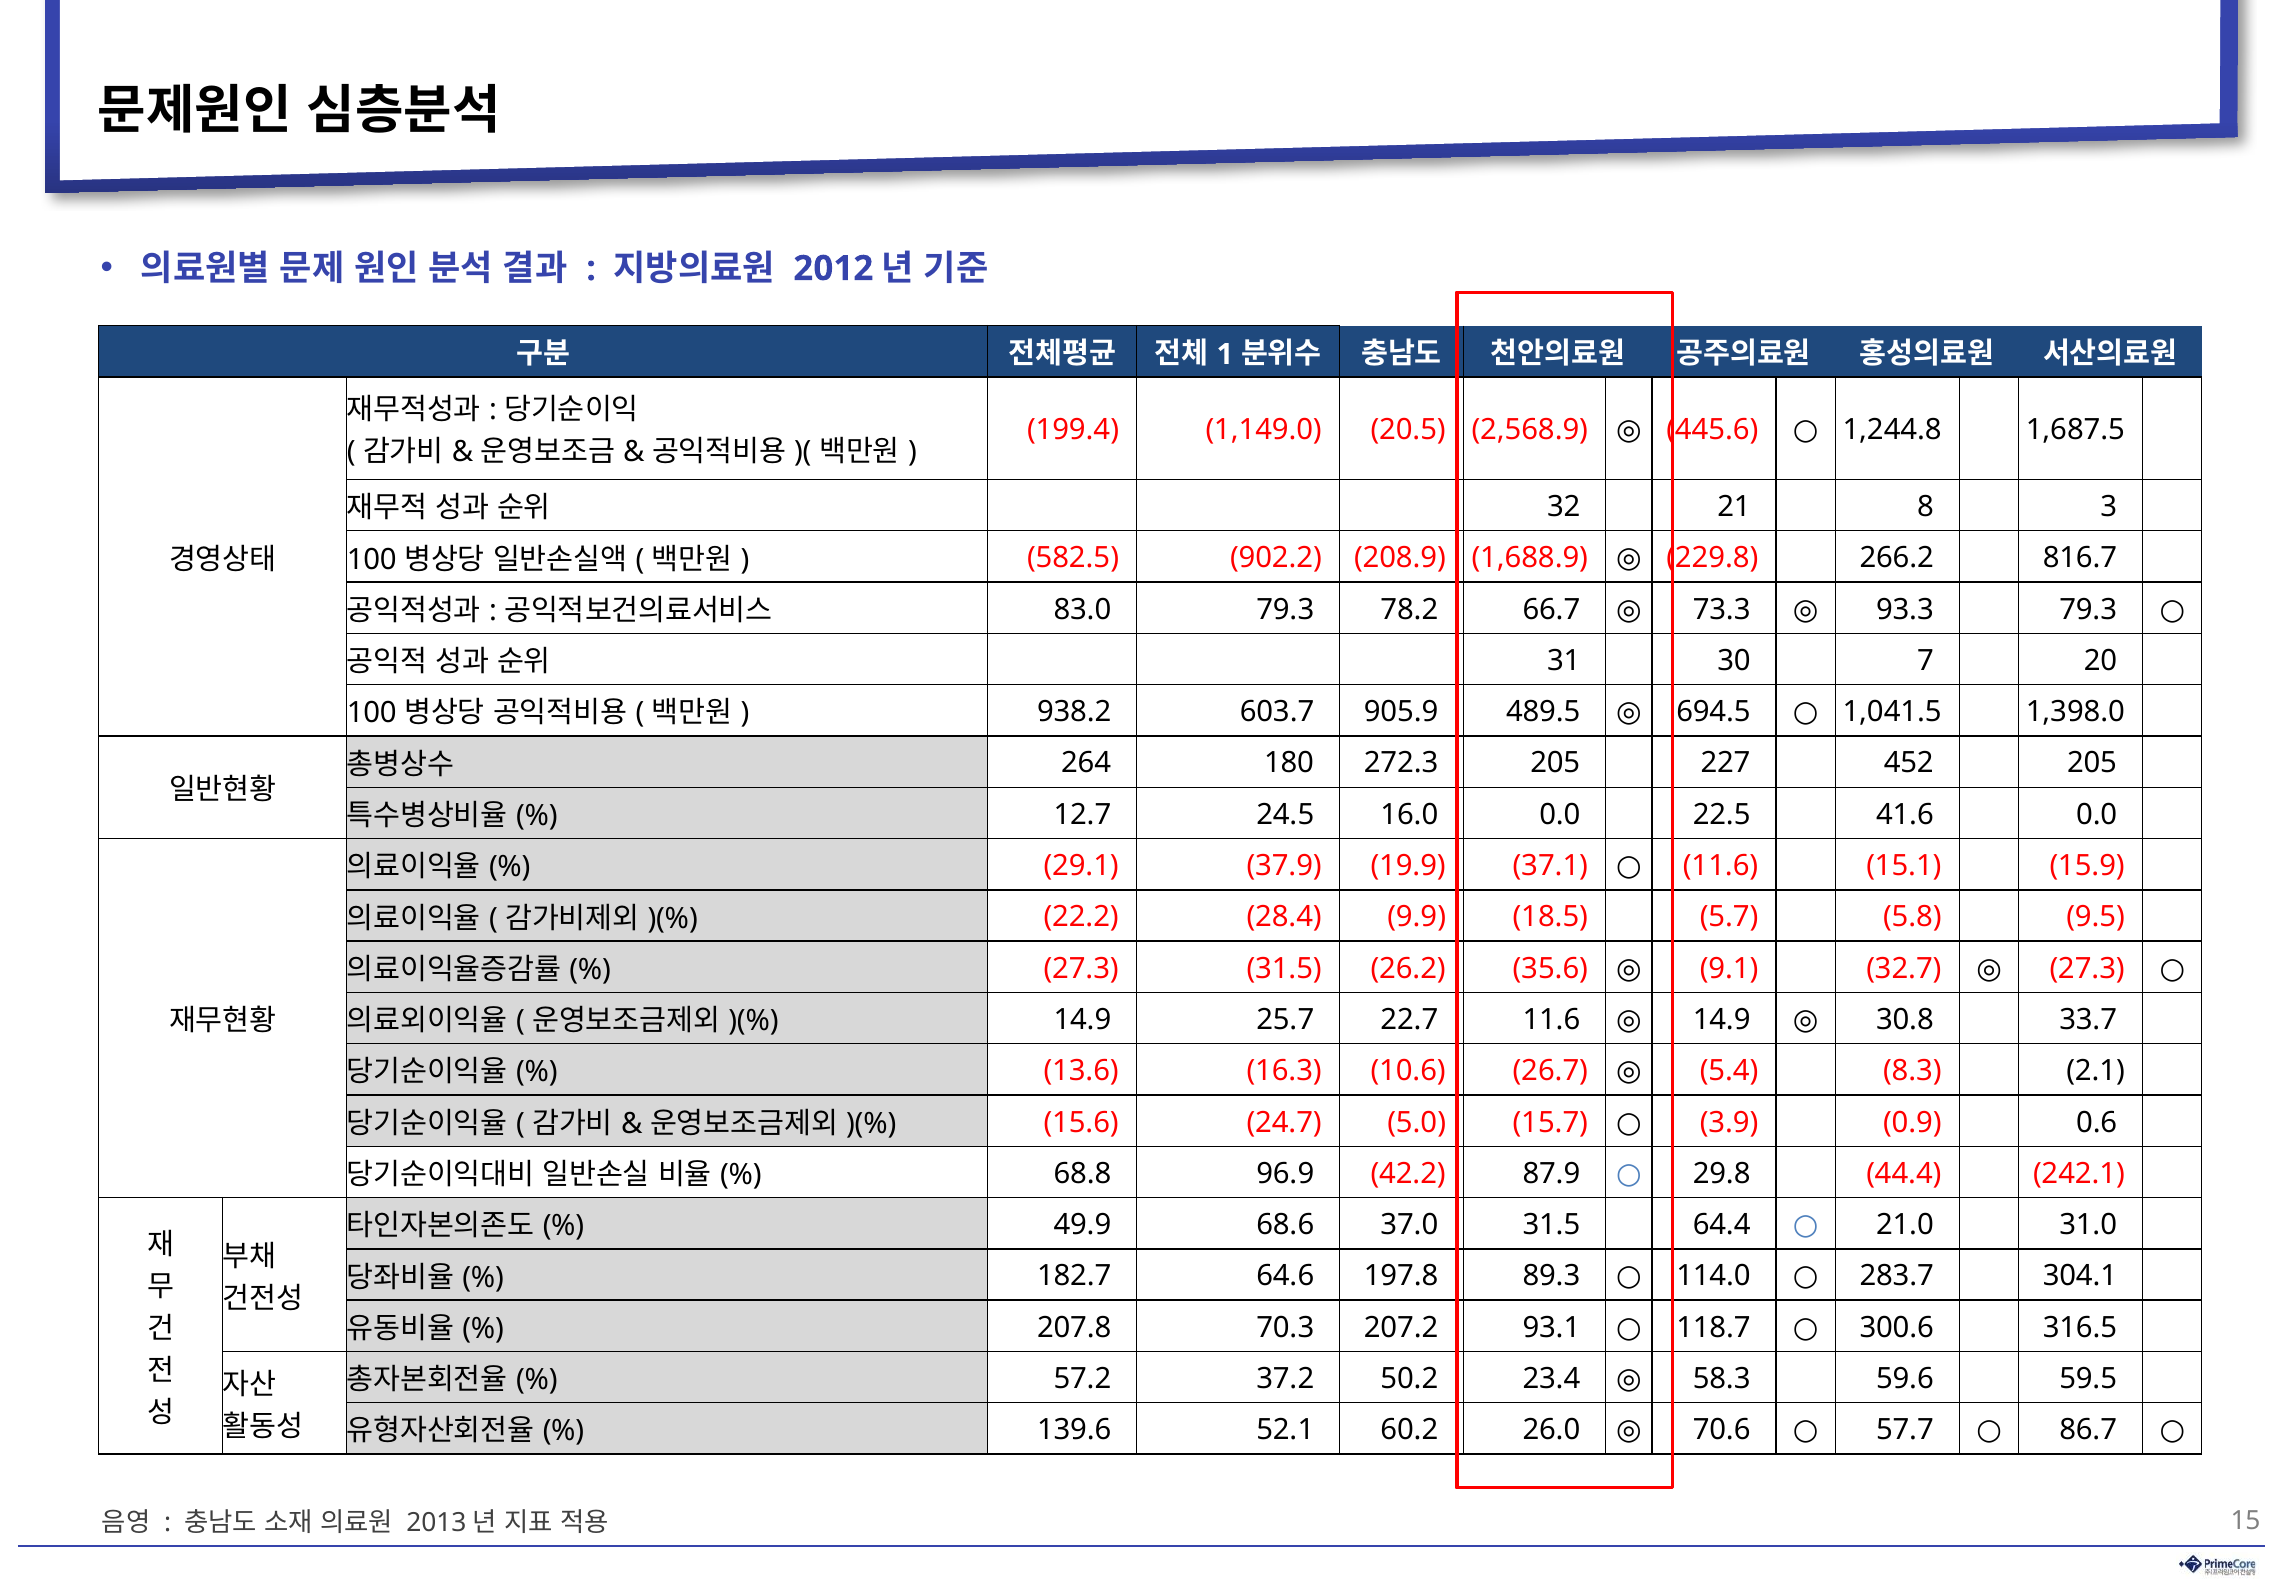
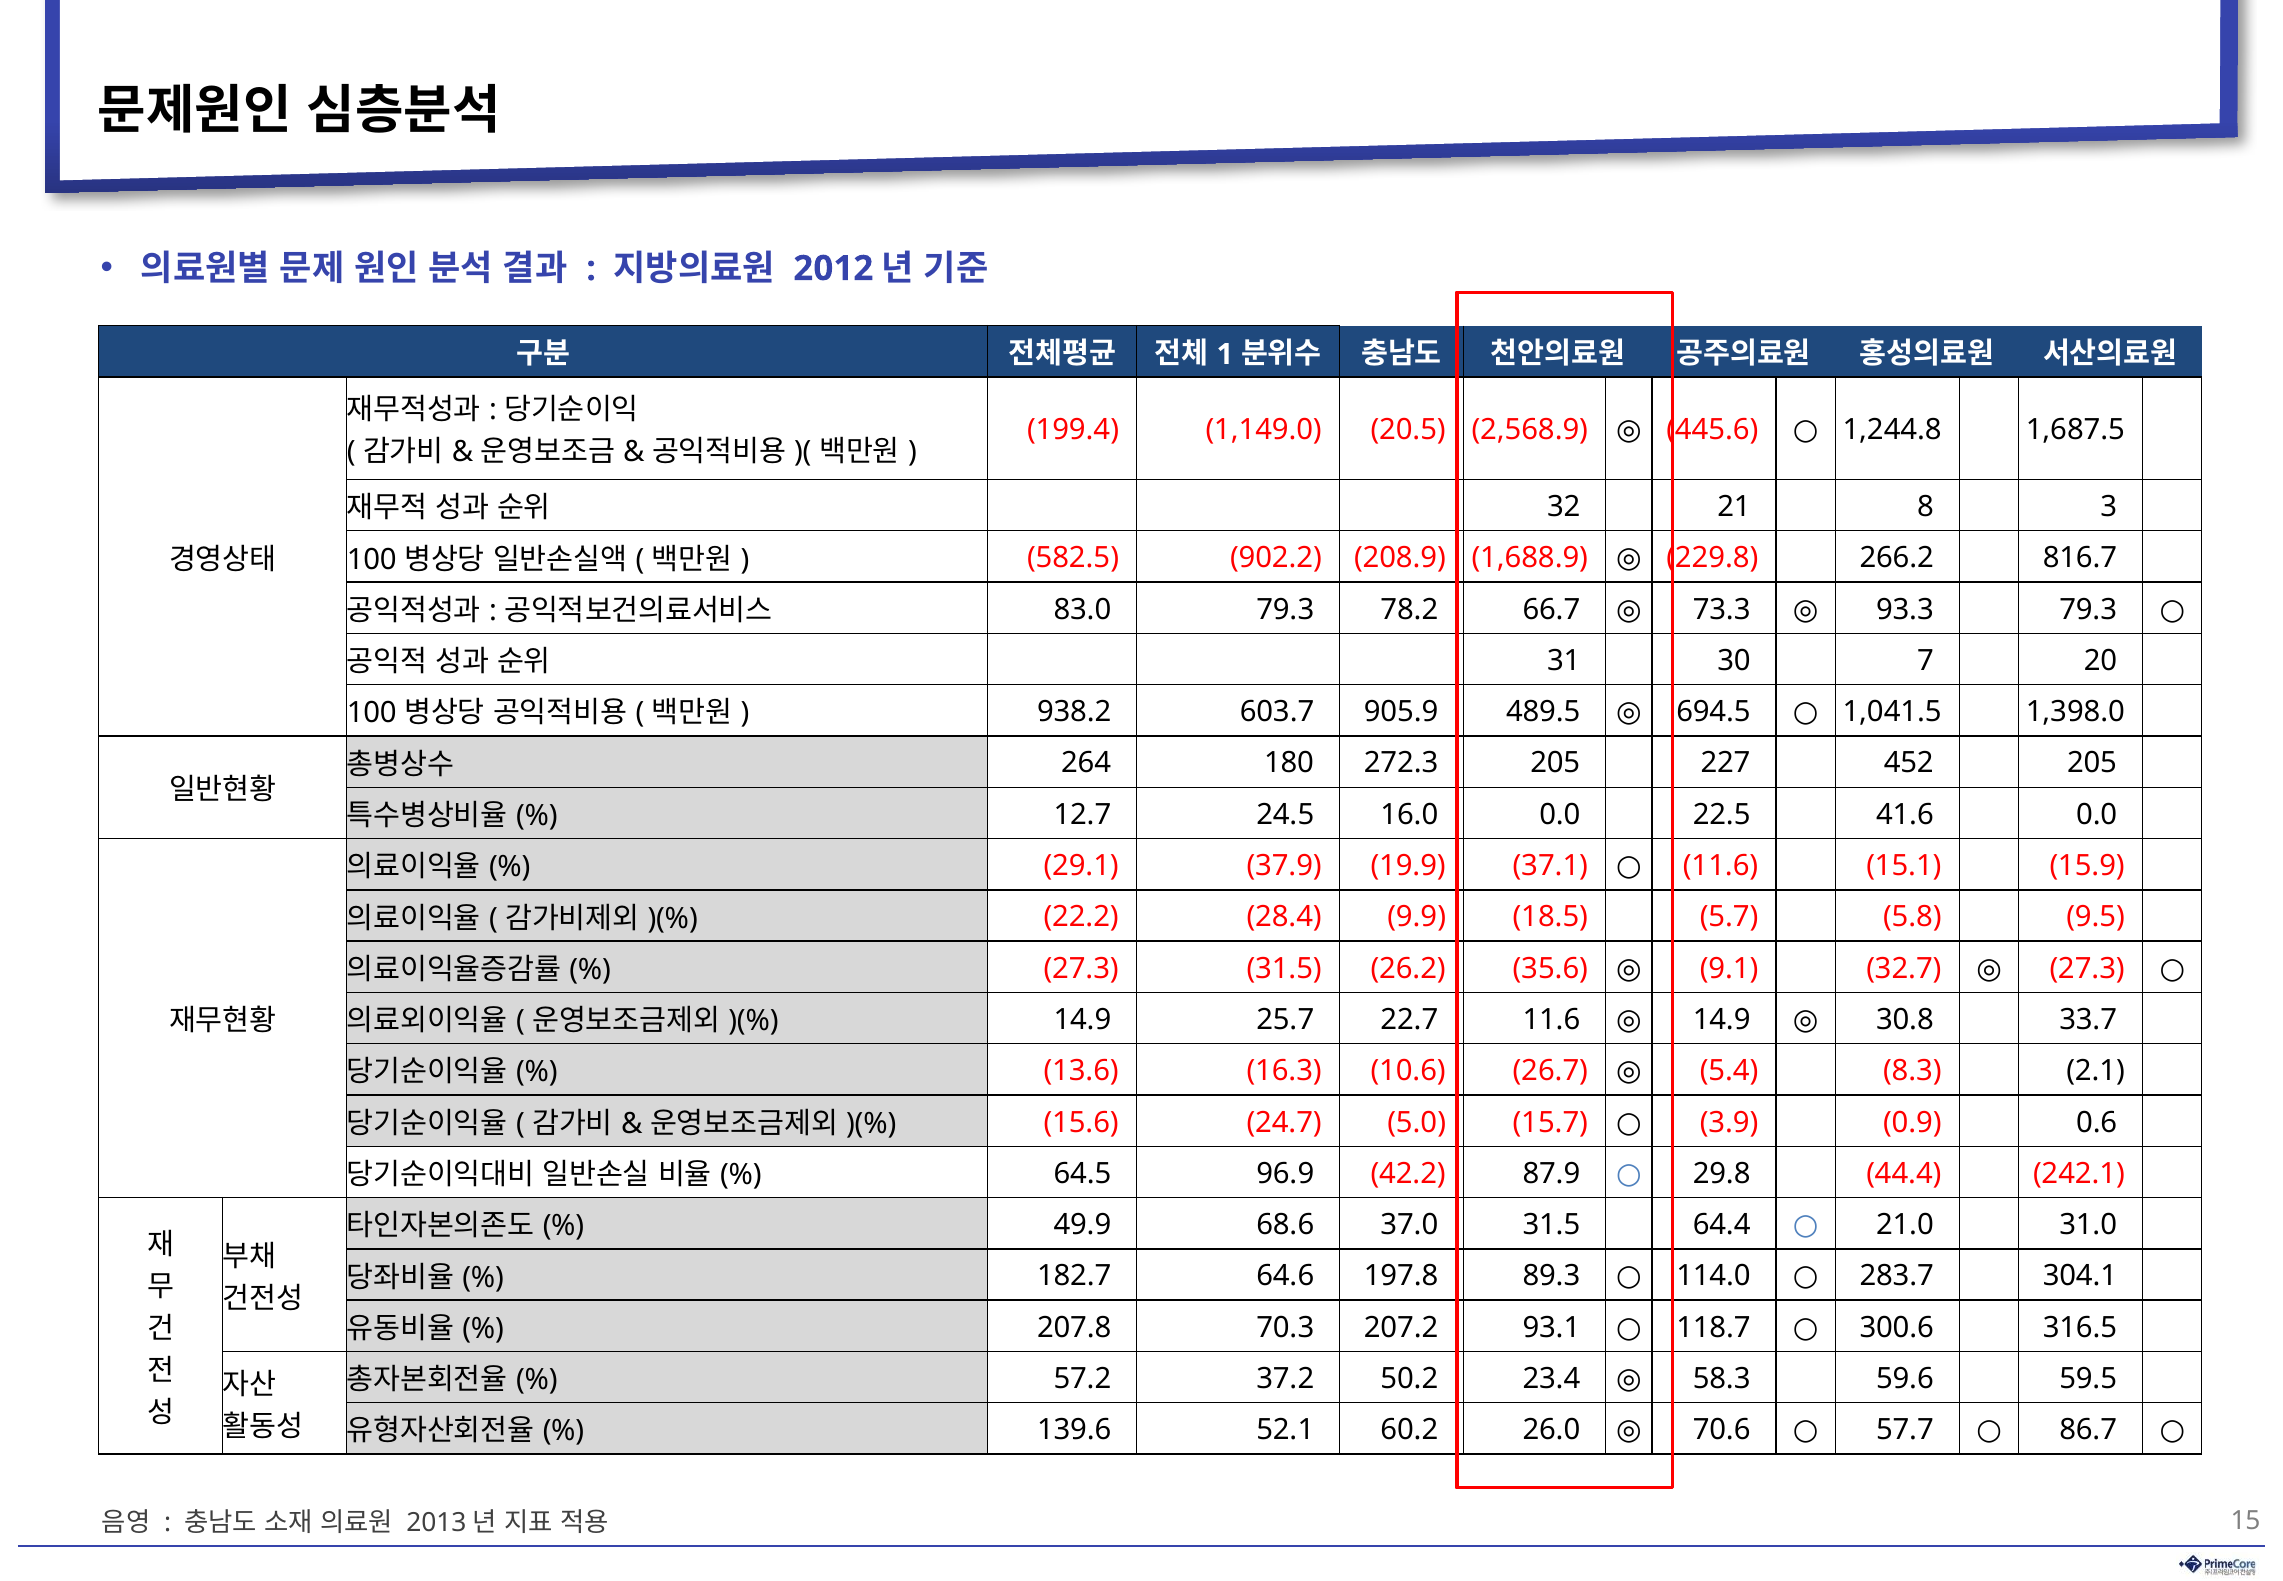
68.8: 68.8 -> 64.5 (1082, 1173)
